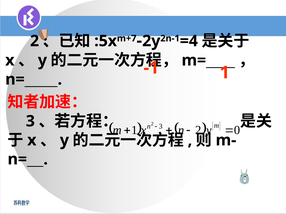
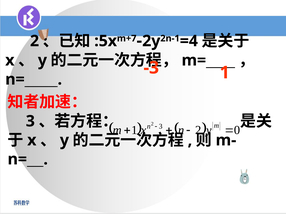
-1: -1 -> -3 (151, 68)
